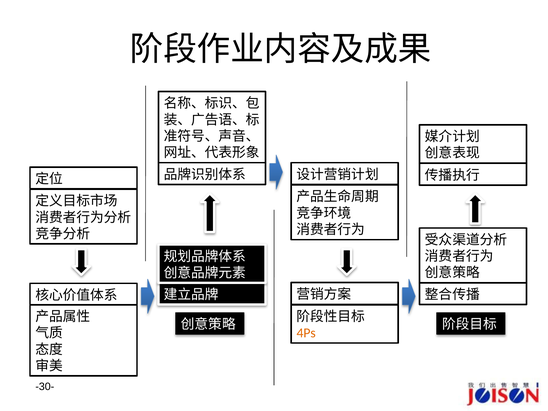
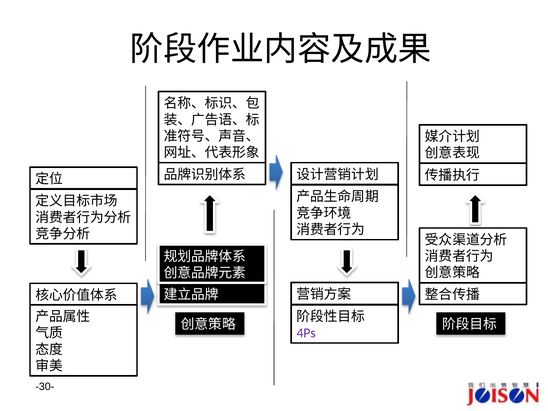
4Ps colour: orange -> purple (306, 333)
